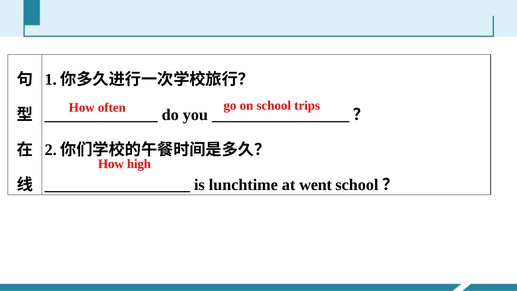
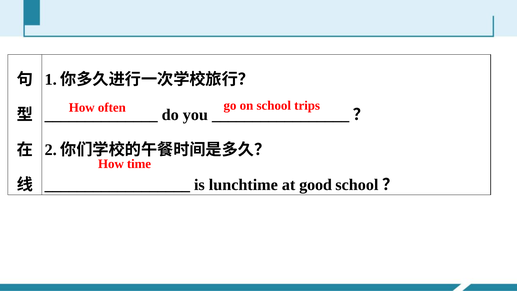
high: high -> time (139, 164)
went: went -> good (316, 185)
